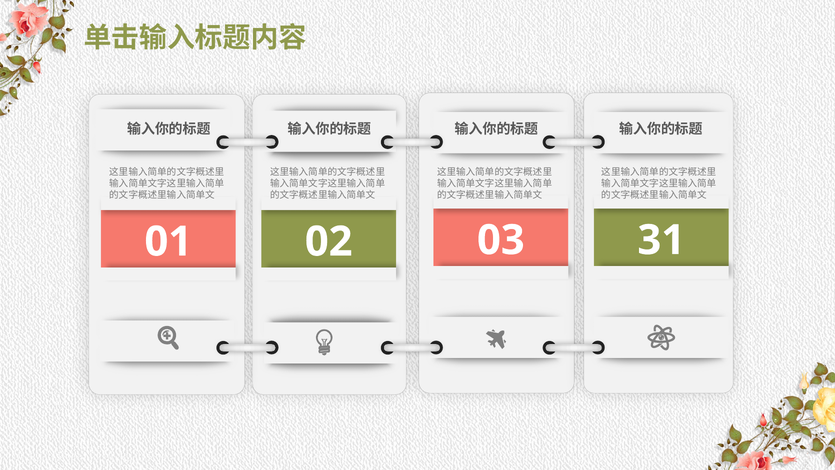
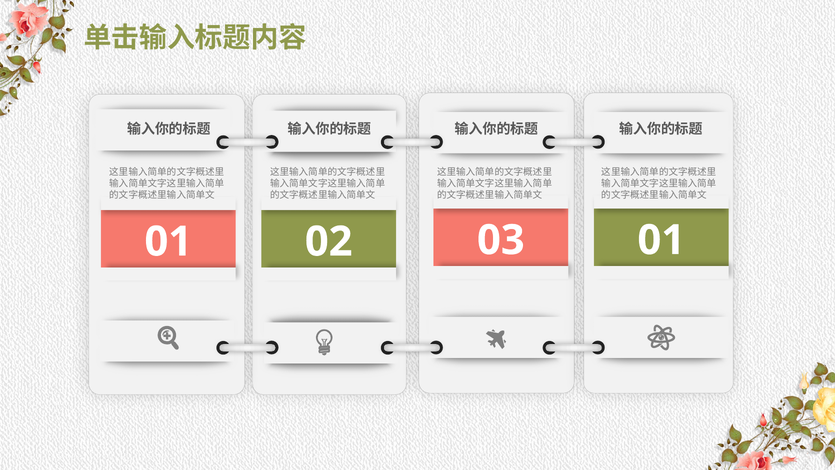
03 31: 31 -> 01 (661, 240)
